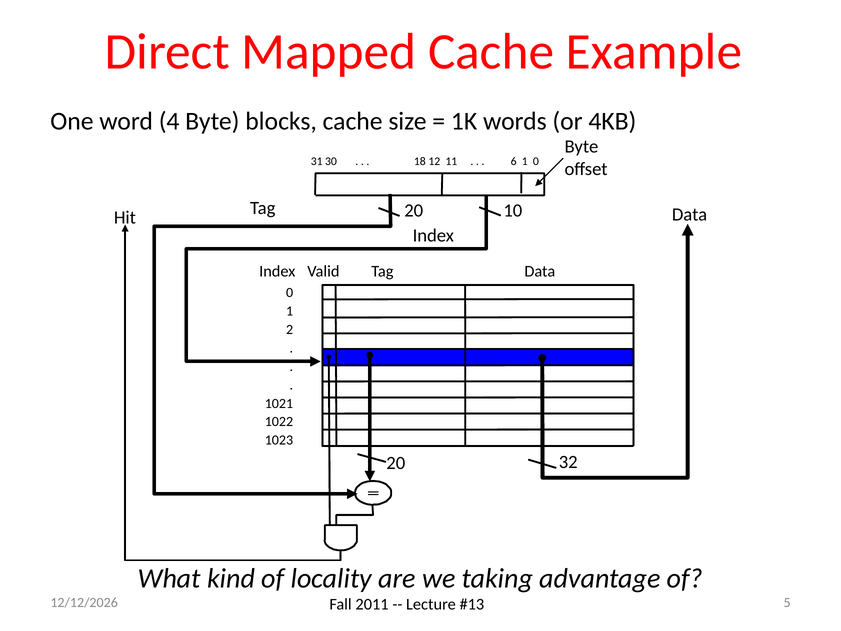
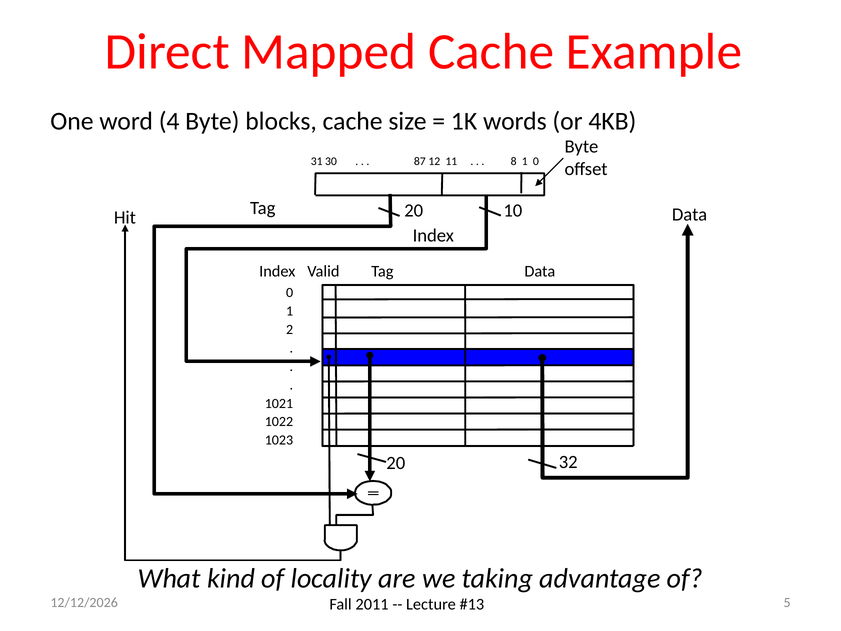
18: 18 -> 87 (420, 161)
6: 6 -> 8 (514, 161)
